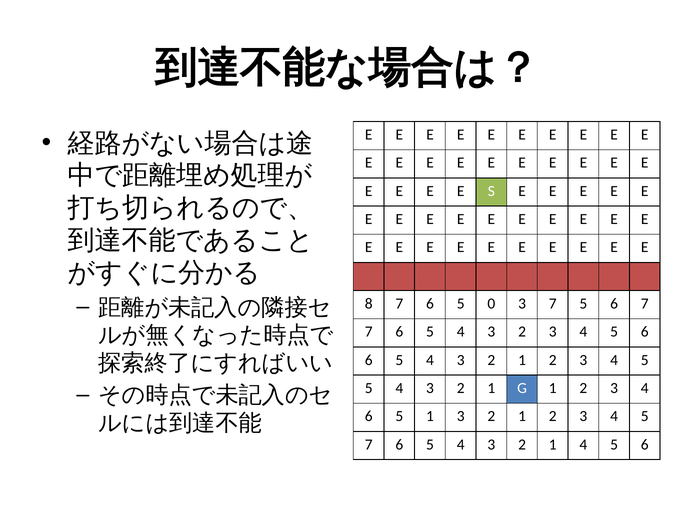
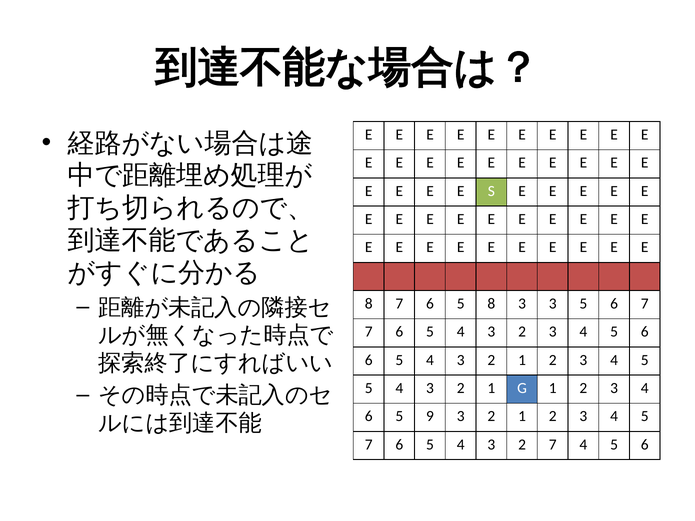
5 0: 0 -> 8 (491, 304)
3 7: 7 -> 3 (553, 304)
5 1: 1 -> 9 (430, 417)
1: 1 -> 7 (553, 445)
